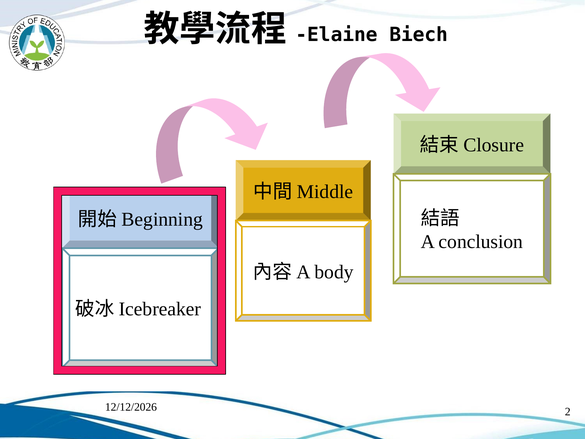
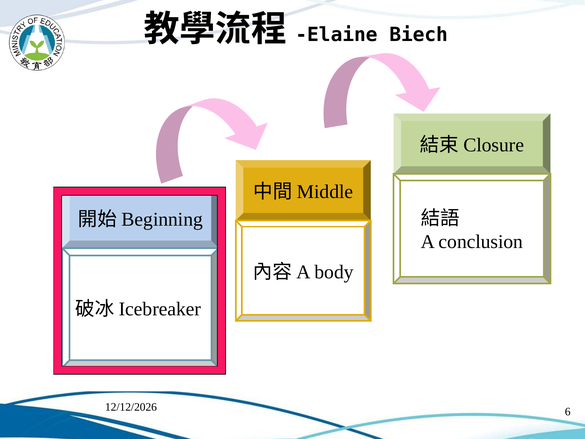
2: 2 -> 6 (568, 412)
